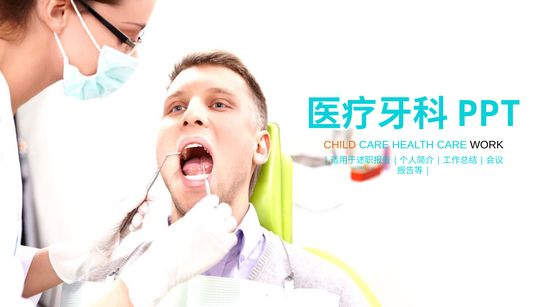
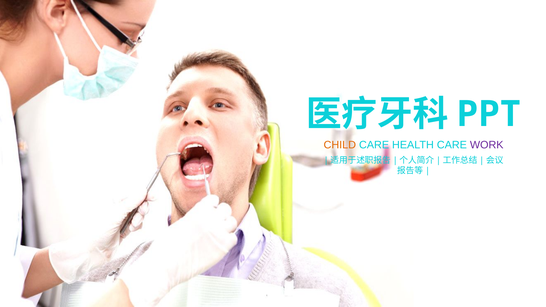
WORK colour: black -> purple (487, 145)
